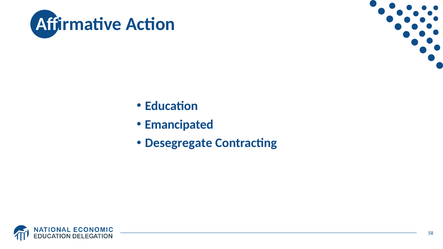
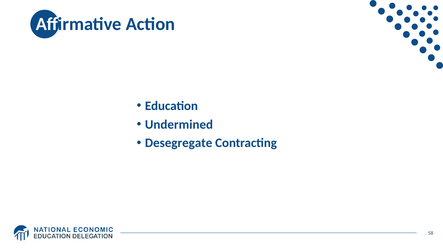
Emancipated: Emancipated -> Undermined (179, 125)
